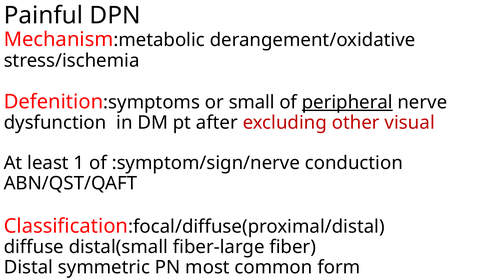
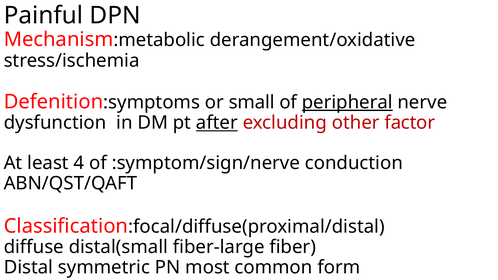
after underline: none -> present (217, 123)
visual: visual -> factor (410, 123)
1: 1 -> 4 (79, 163)
